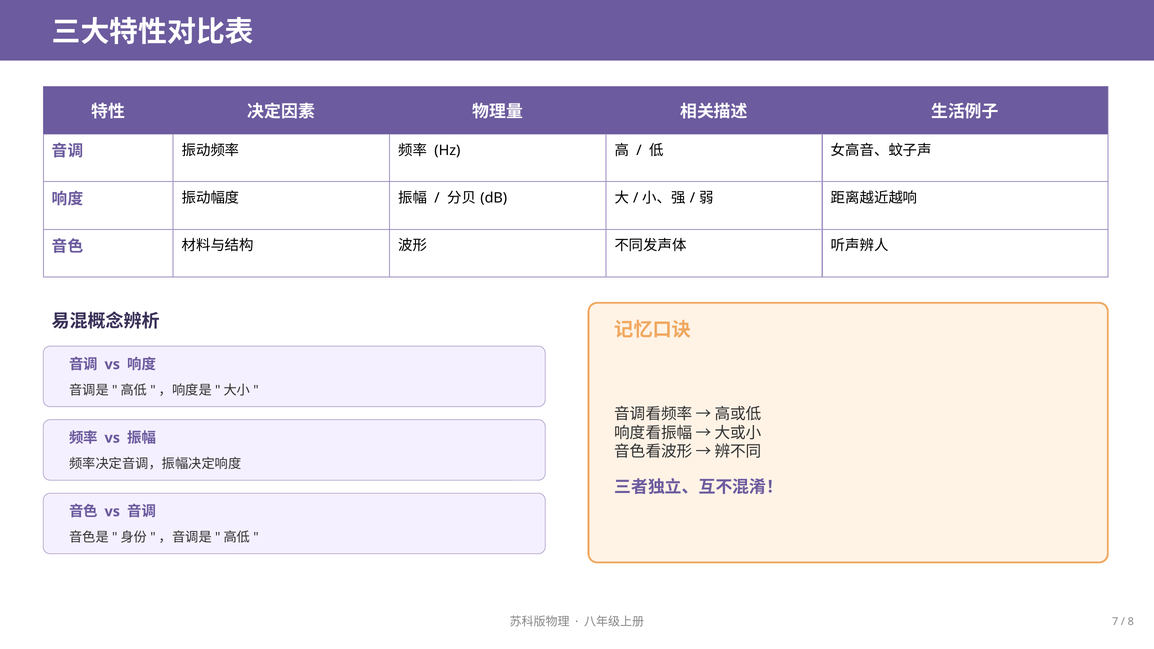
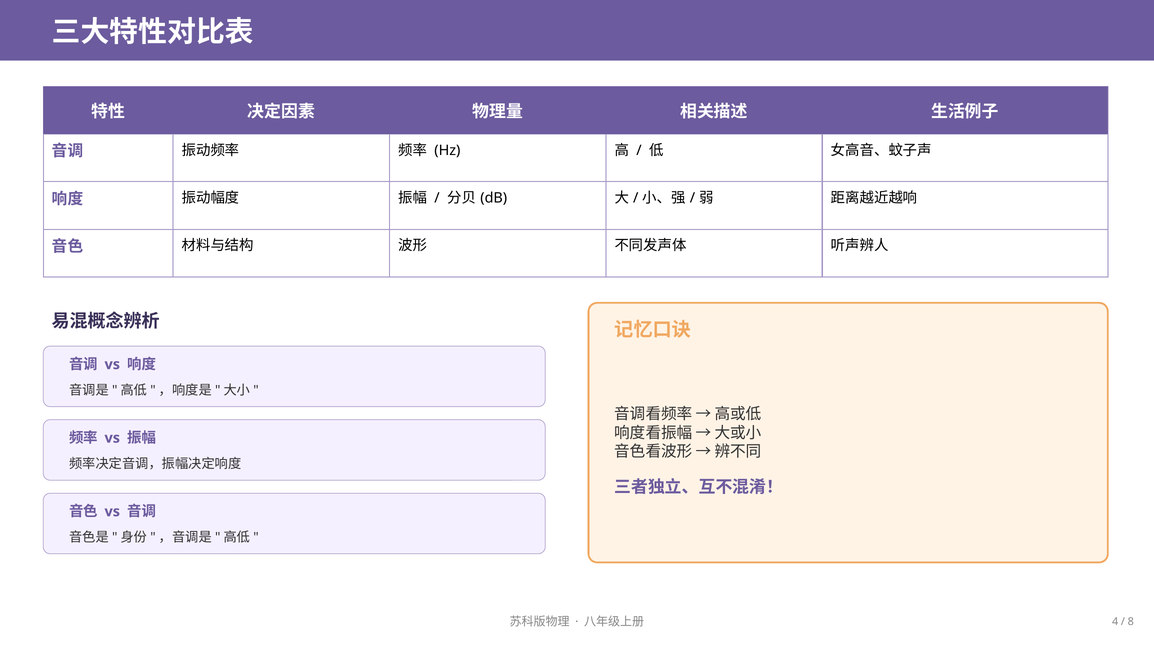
7: 7 -> 4 (1115, 622)
